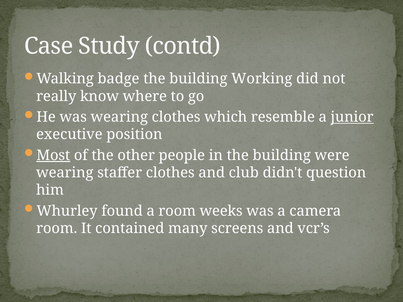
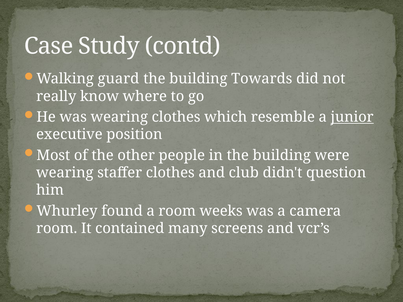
badge: badge -> guard (118, 79)
Working: Working -> Towards (262, 79)
Most underline: present -> none (53, 155)
